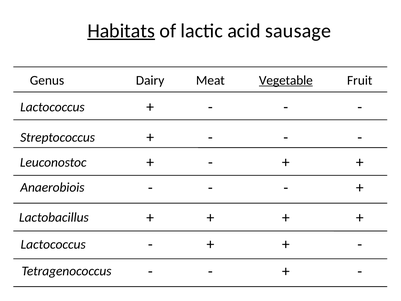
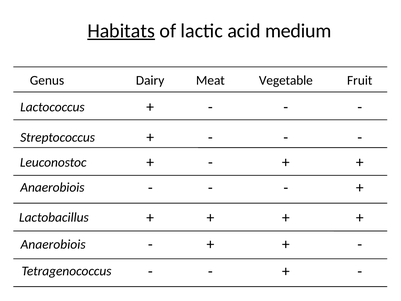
sausage: sausage -> medium (298, 31)
Vegetable underline: present -> none (286, 80)
Lactococcus: Lactococcus -> Anaerobiois (53, 244)
